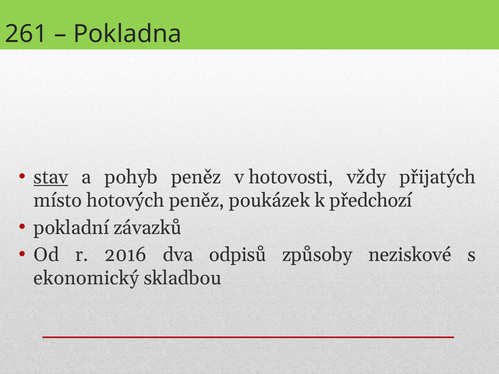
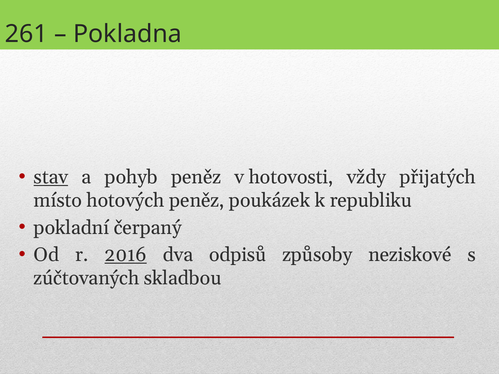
předchozí: předchozí -> republiku (371, 201)
závazků: závazků -> čerpaný (148, 228)
2016 underline: none -> present (126, 255)
ekonomický: ekonomický -> zúčtovaných (86, 278)
